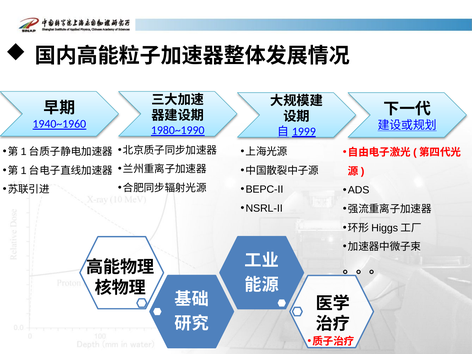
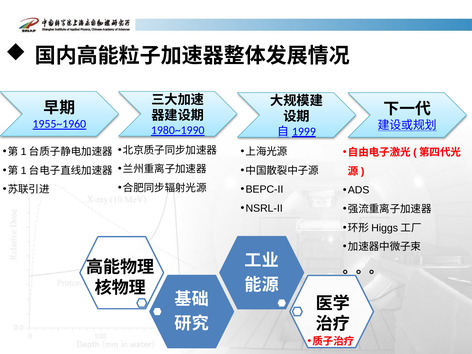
1940~1960: 1940~1960 -> 1955~1960 (59, 124)
